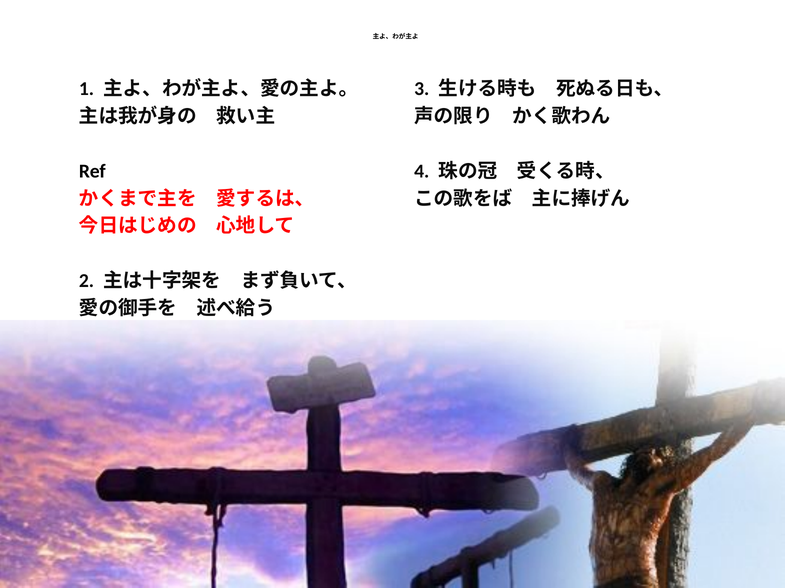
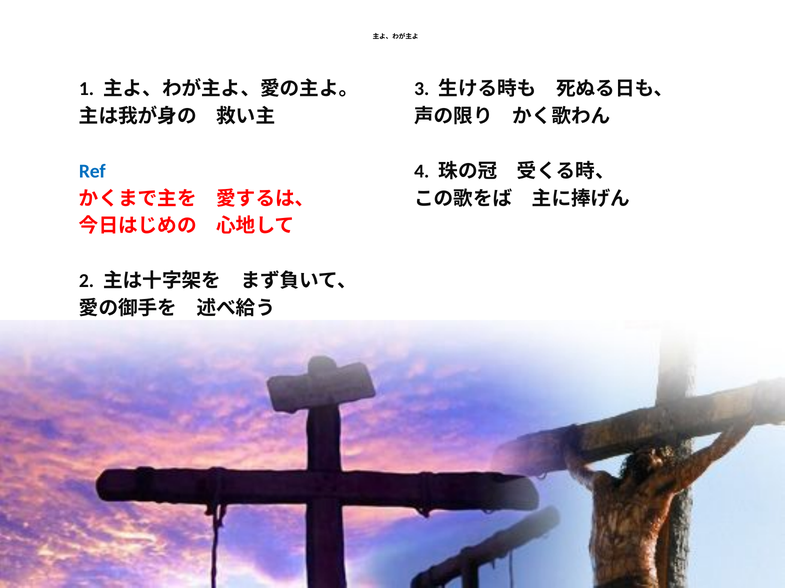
Ref colour: black -> blue (92, 171)
